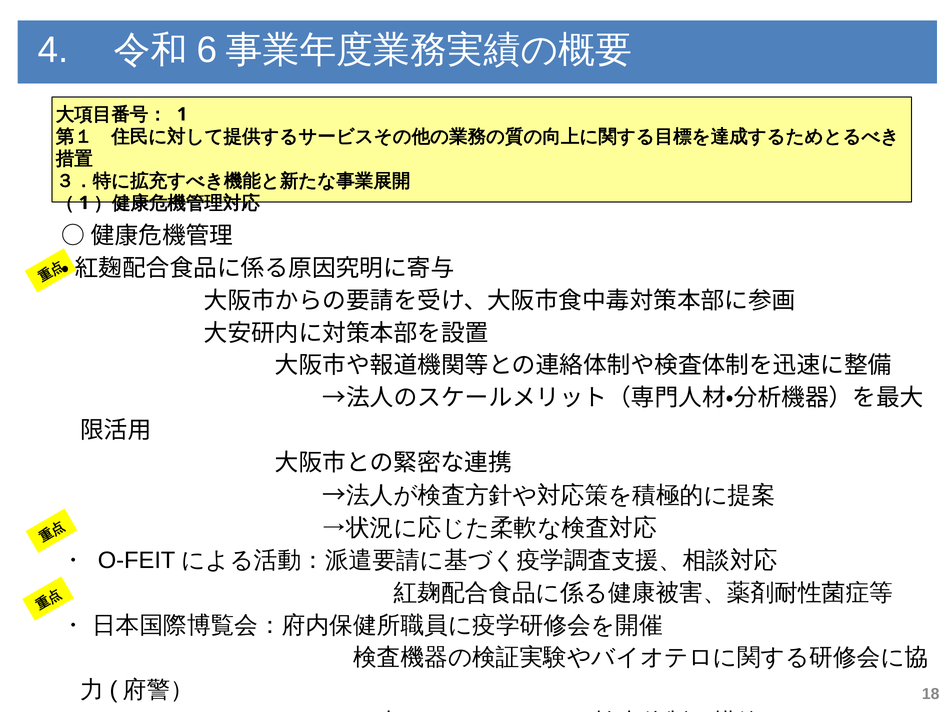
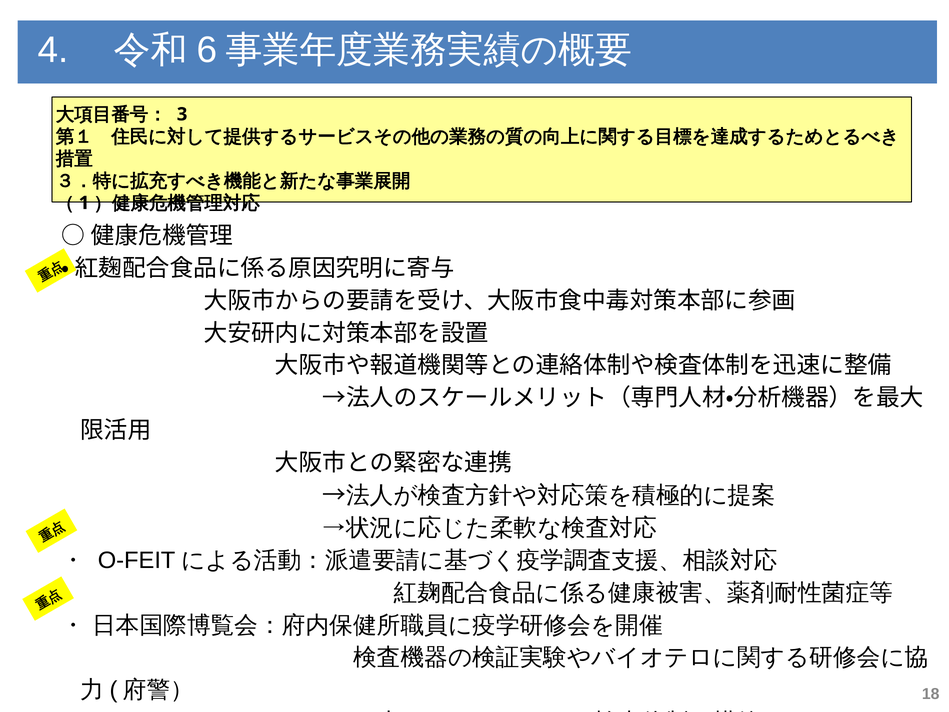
1: 1 -> 3 (182, 114)
